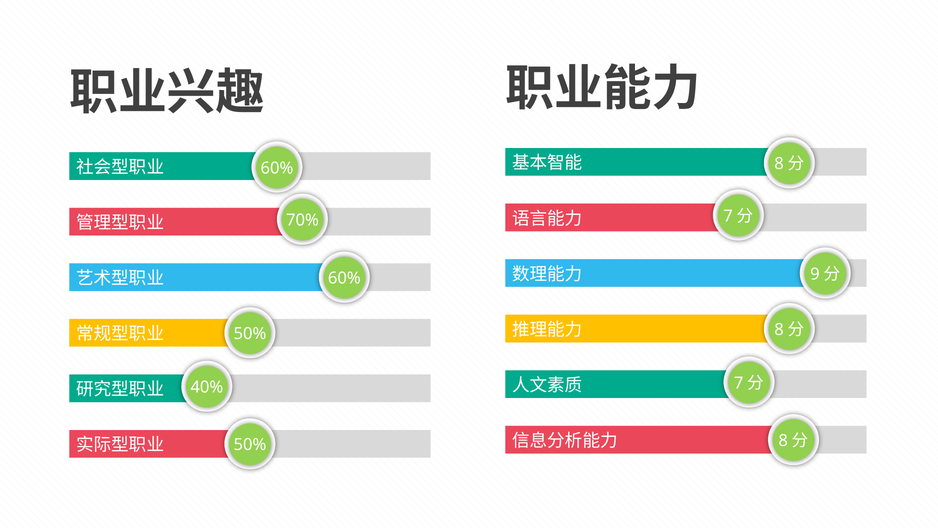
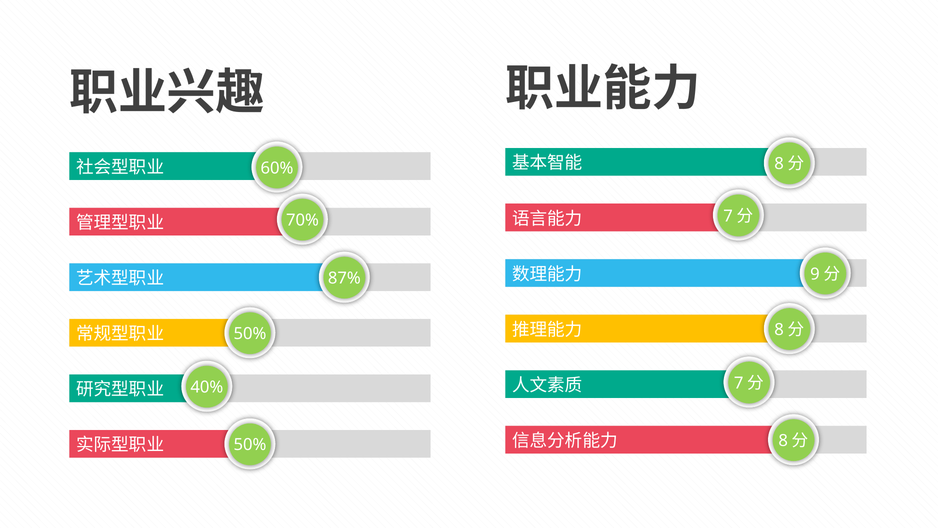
60%: 60% -> 87% (344, 278)
